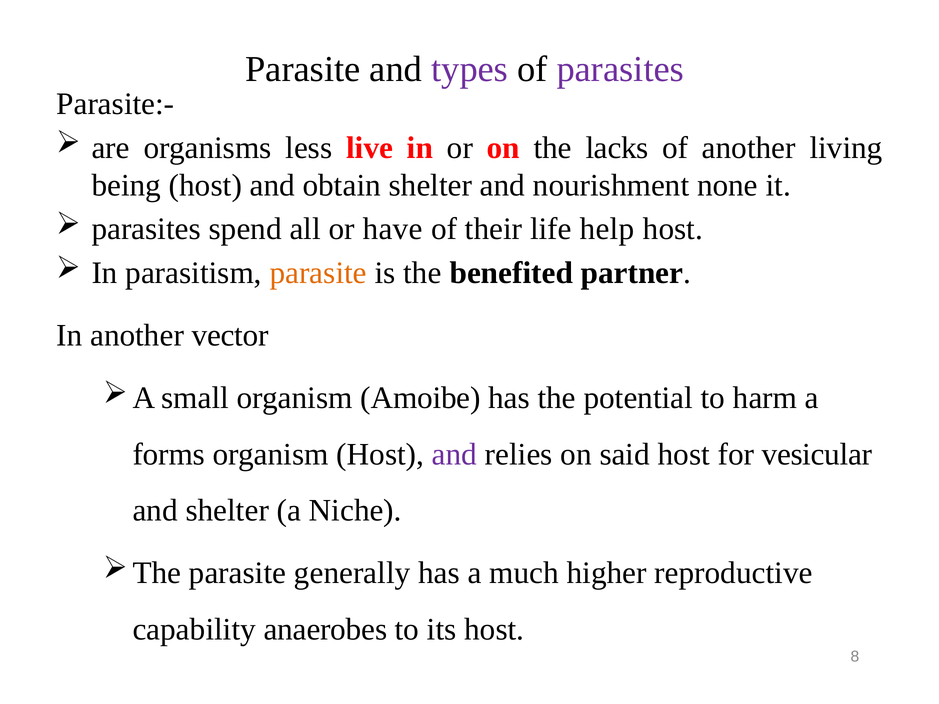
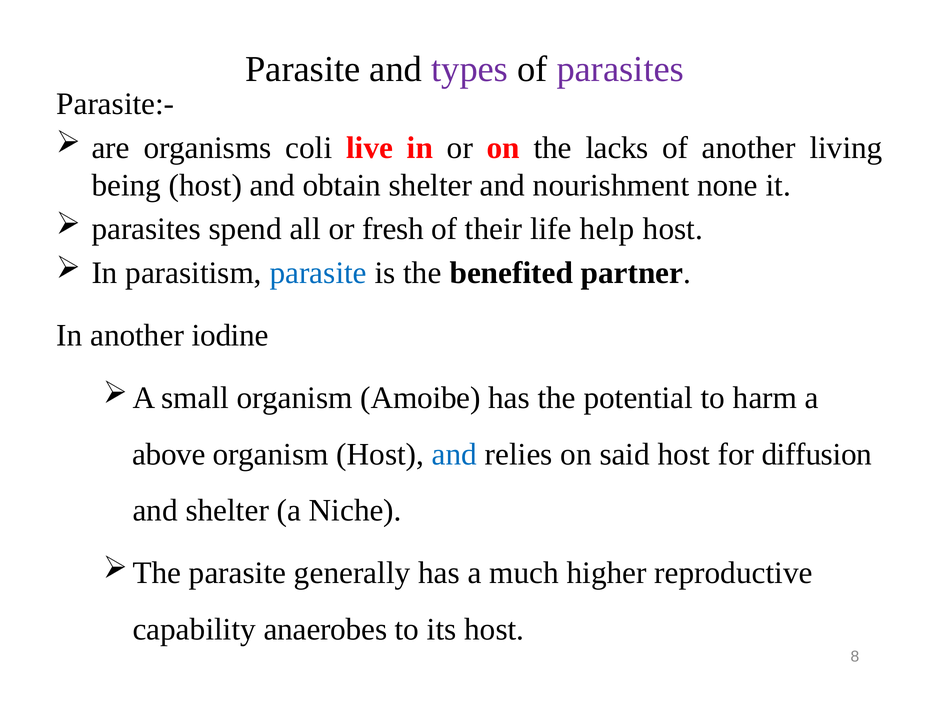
less: less -> coli (309, 148)
have: have -> fresh (393, 229)
parasite colour: orange -> blue (318, 273)
vector: vector -> iodine (230, 336)
forms: forms -> above (169, 454)
and colour: purple -> blue (455, 454)
vesicular: vesicular -> diffusion (817, 454)
